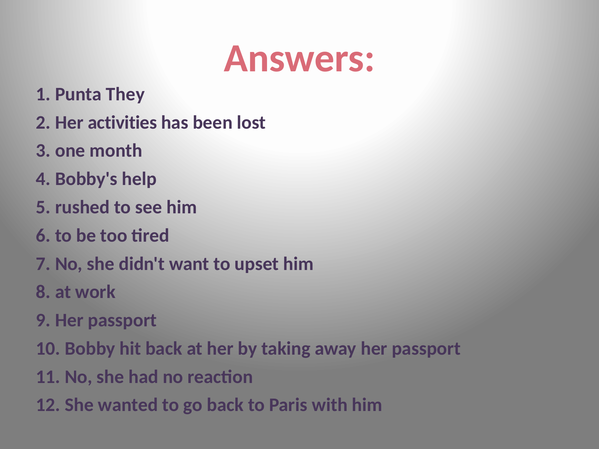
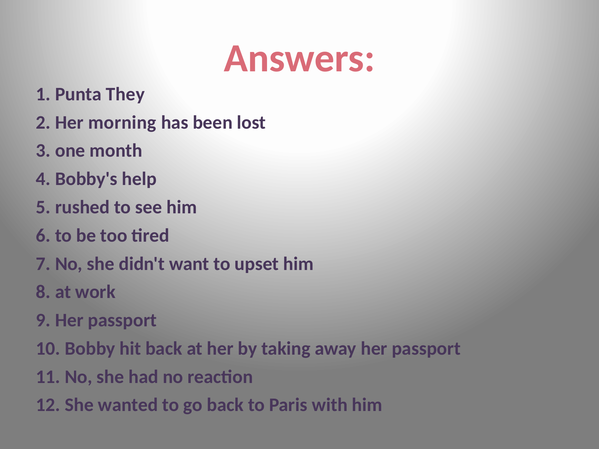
activities: activities -> morning (122, 122)
